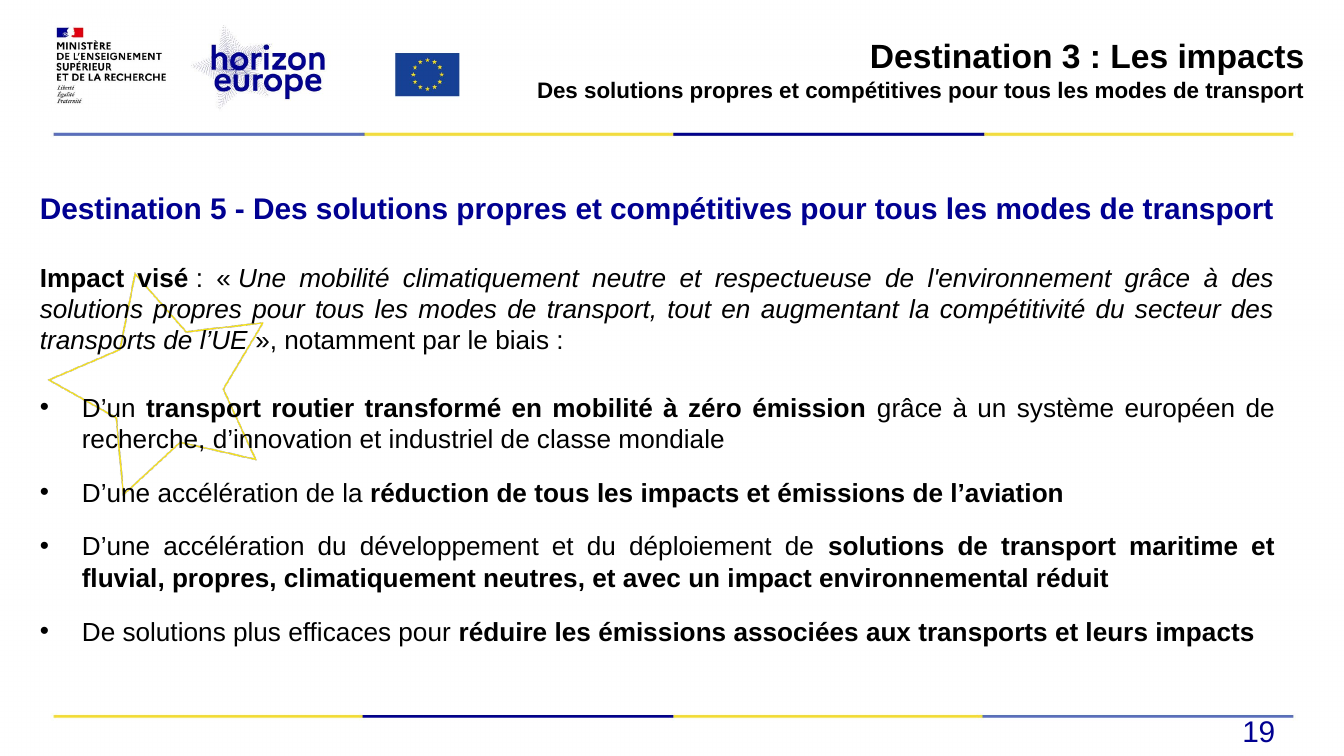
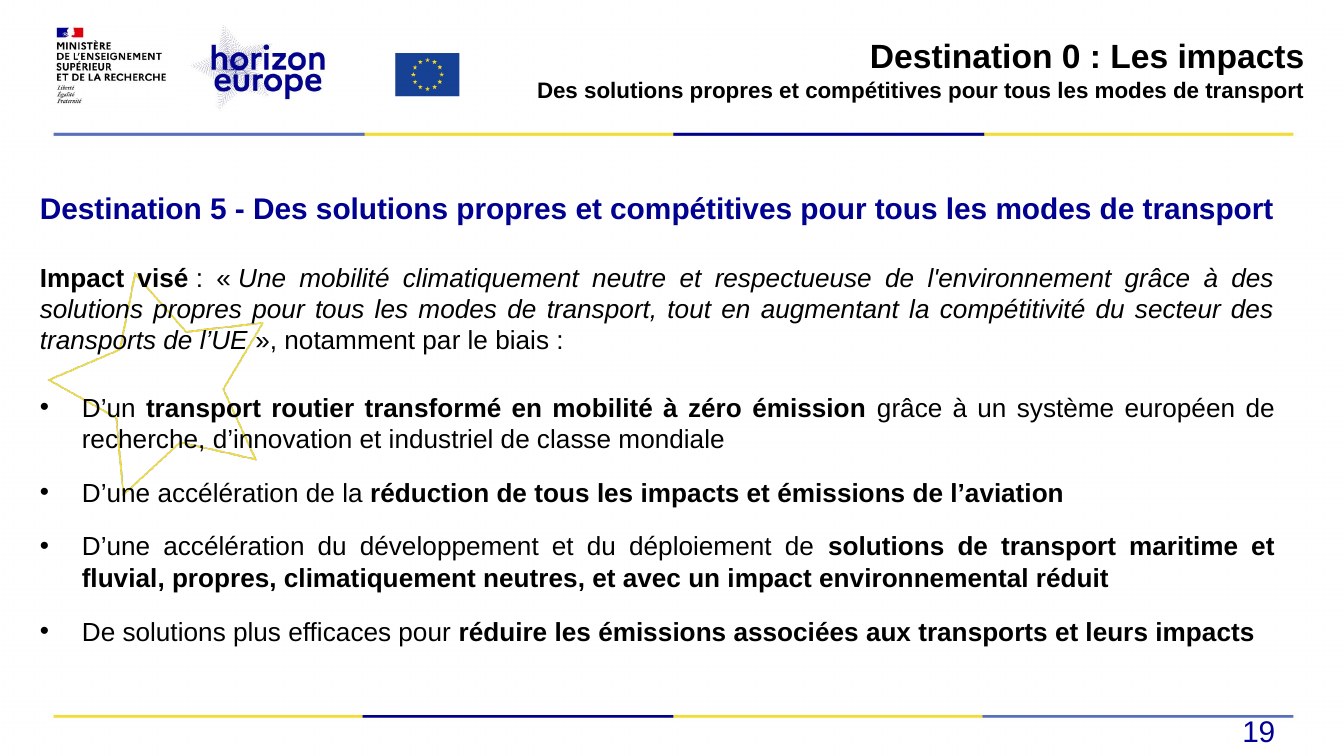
3: 3 -> 0 (1071, 58)
